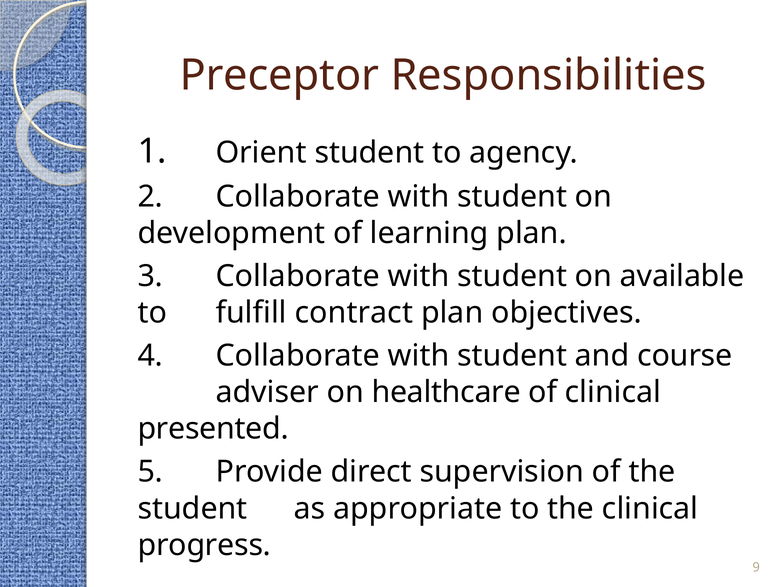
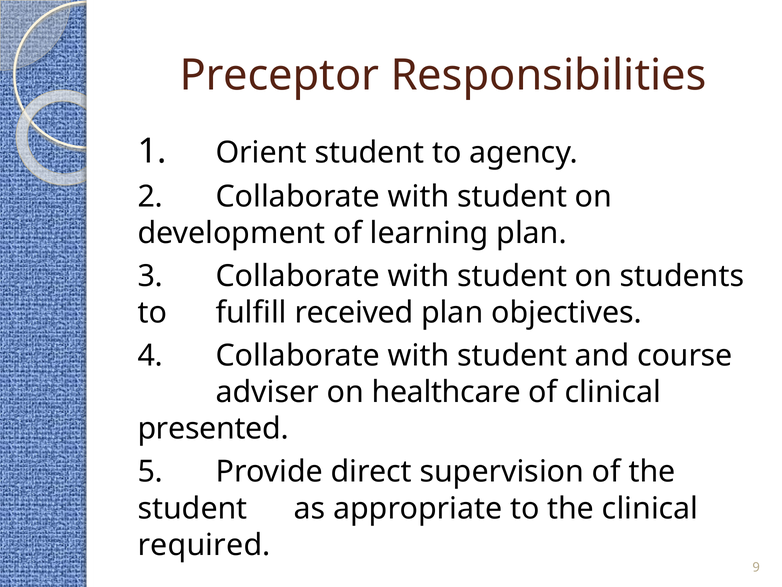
available: available -> students (682, 276)
contract: contract -> received (354, 312)
progress: progress -> required (204, 545)
